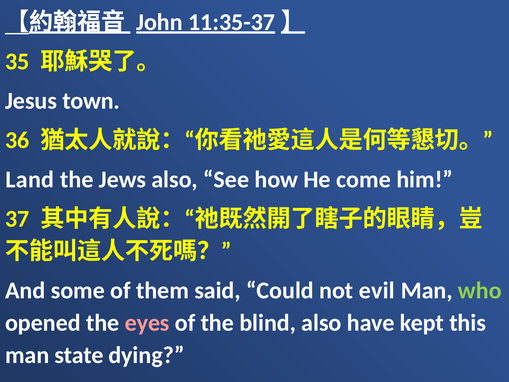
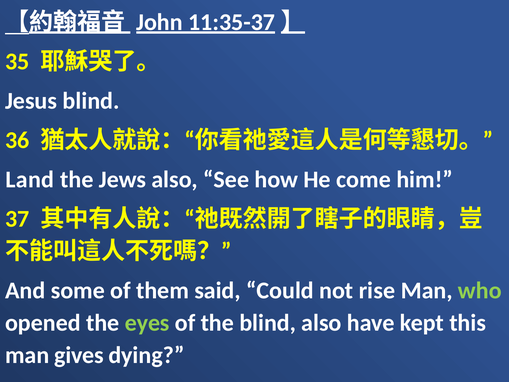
Jesus town: town -> blind (91, 101)
evil: evil -> rise (377, 291)
eyes colour: pink -> light green (147, 323)
state: state -> gives (79, 355)
